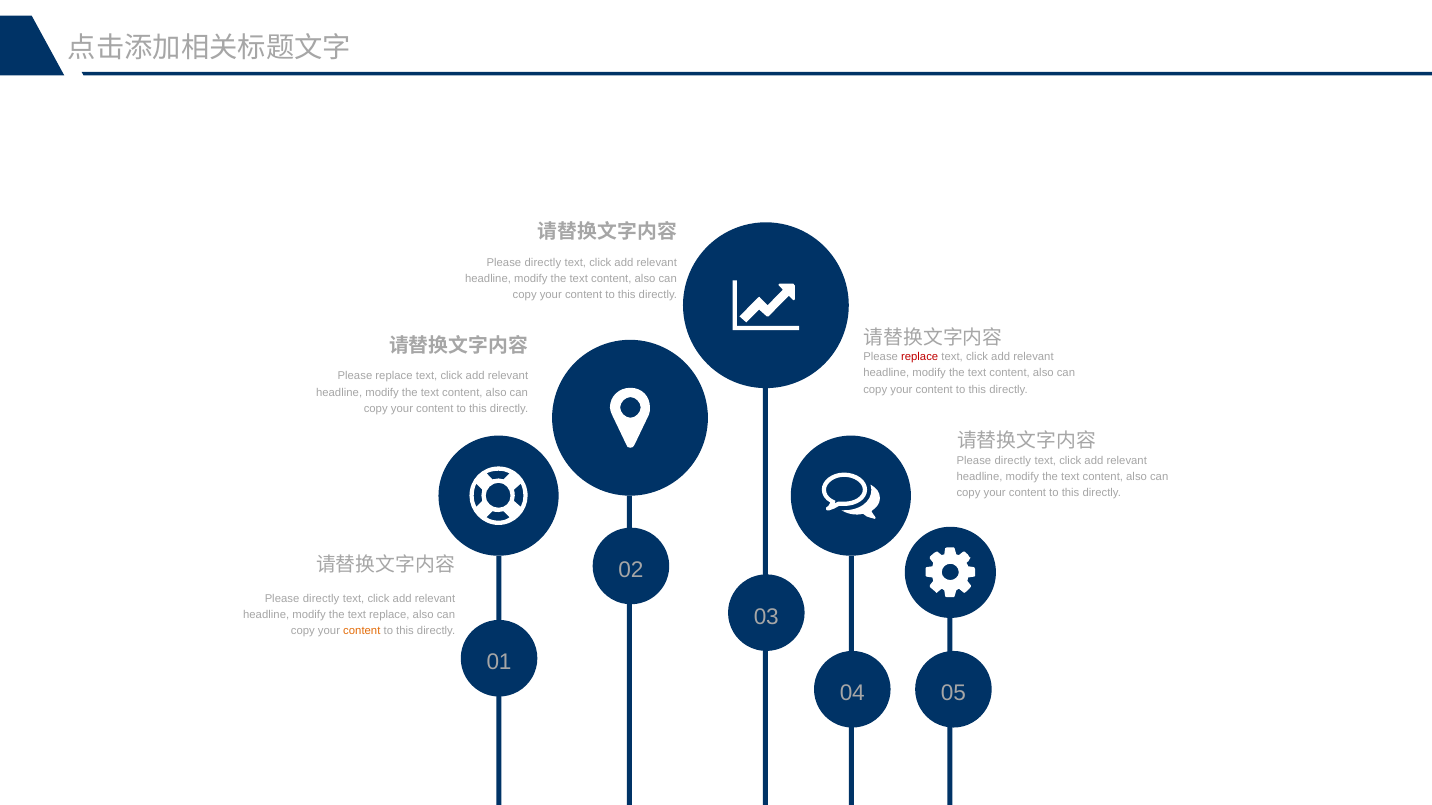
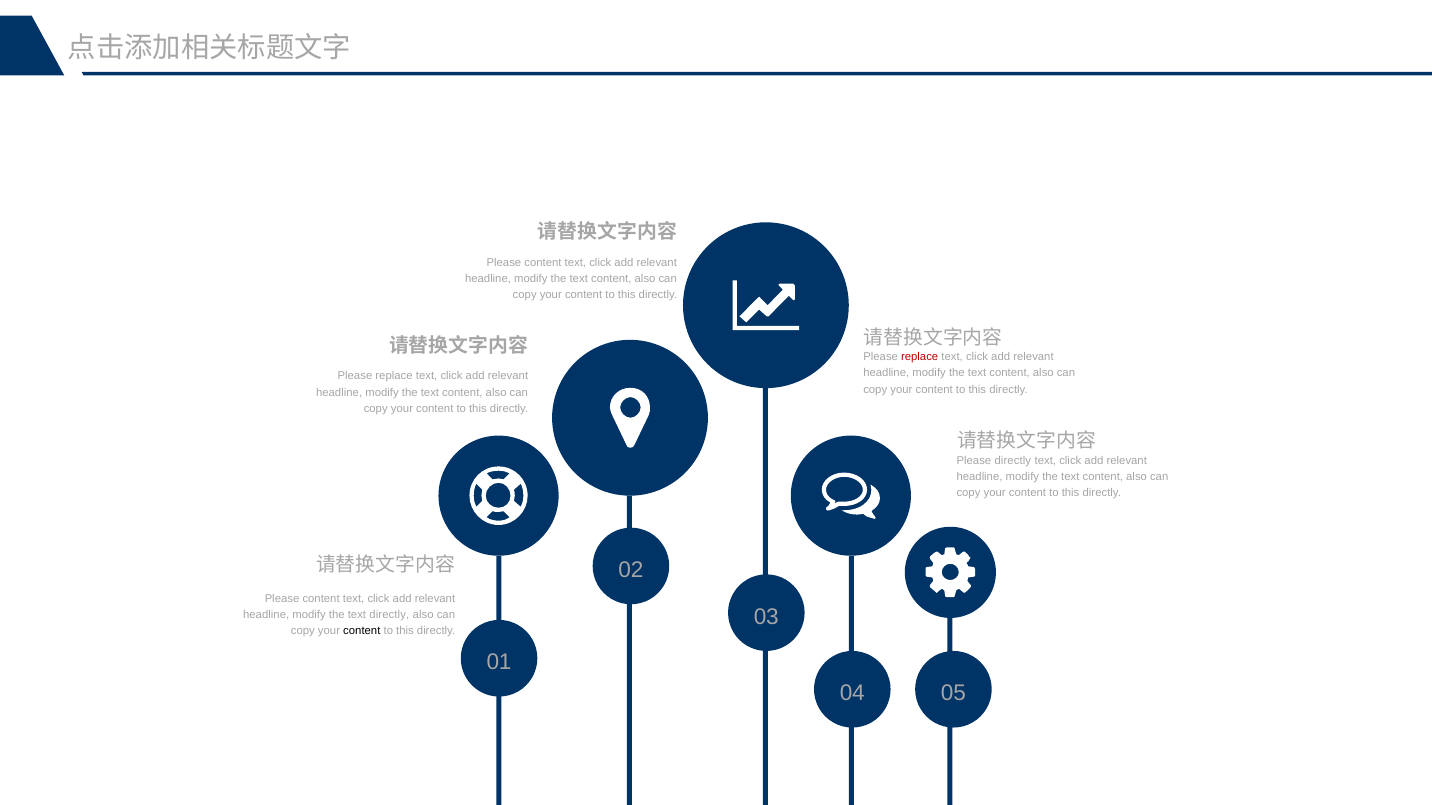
directly: directly -> content (543, 262)
directly: directly -> content (321, 599)
text replace: replace -> directly (389, 615)
content colour: orange -> black (362, 631)
